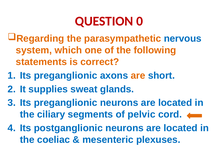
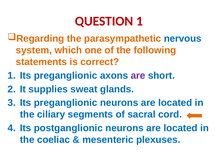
QUESTION 0: 0 -> 1 (140, 21)
are colour: orange -> purple (138, 75)
pelvic: pelvic -> sacral (142, 114)
